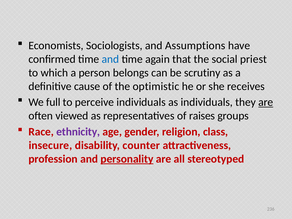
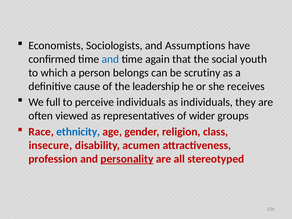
priest: priest -> youth (254, 59)
optimistic: optimistic -> leadership (156, 86)
are underline: present -> none (266, 102)
raises: raises -> wider (202, 116)
ethnicity colour: purple -> blue (78, 132)
counter: counter -> acumen (141, 145)
